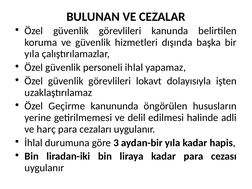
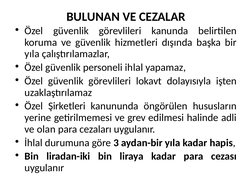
Geçirme: Geçirme -> Şirketleri (67, 106)
delil: delil -> grev (137, 118)
harç: harç -> olan (46, 129)
